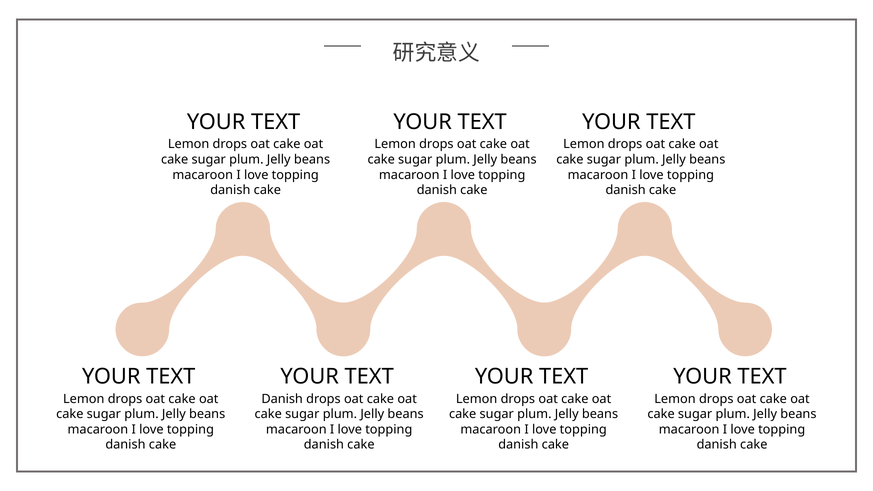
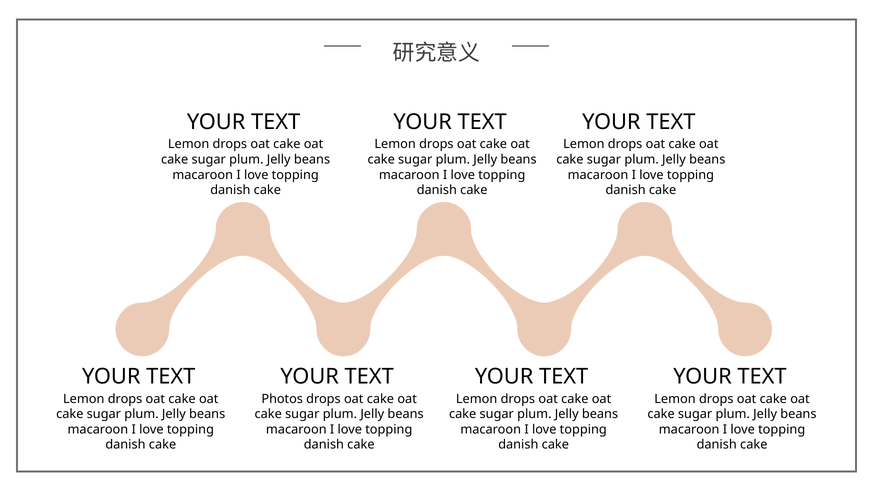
Danish: Danish -> Photos (282, 399)
